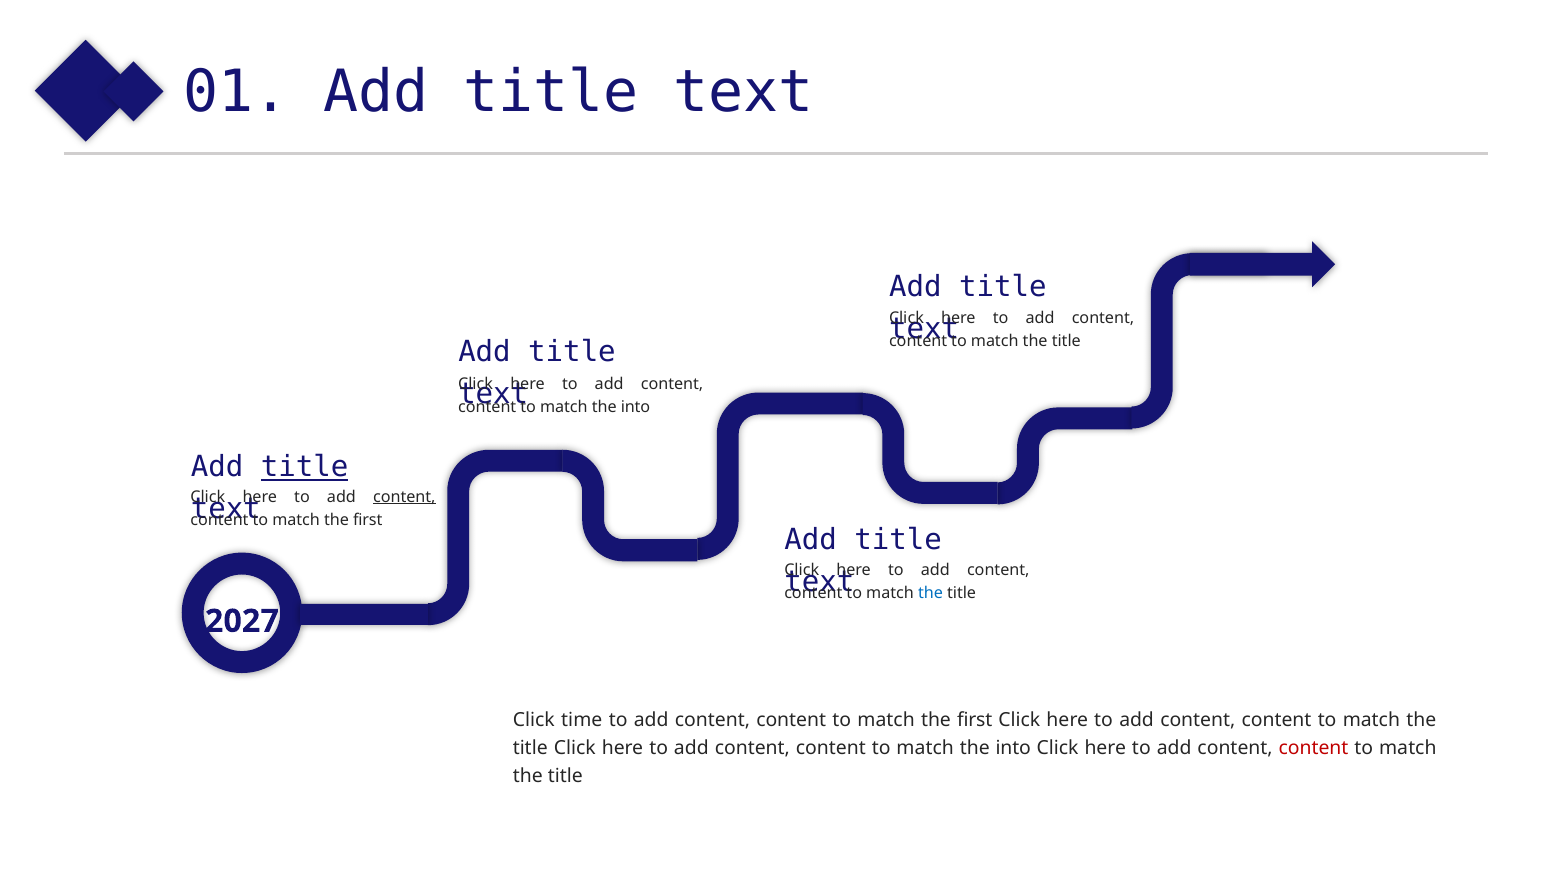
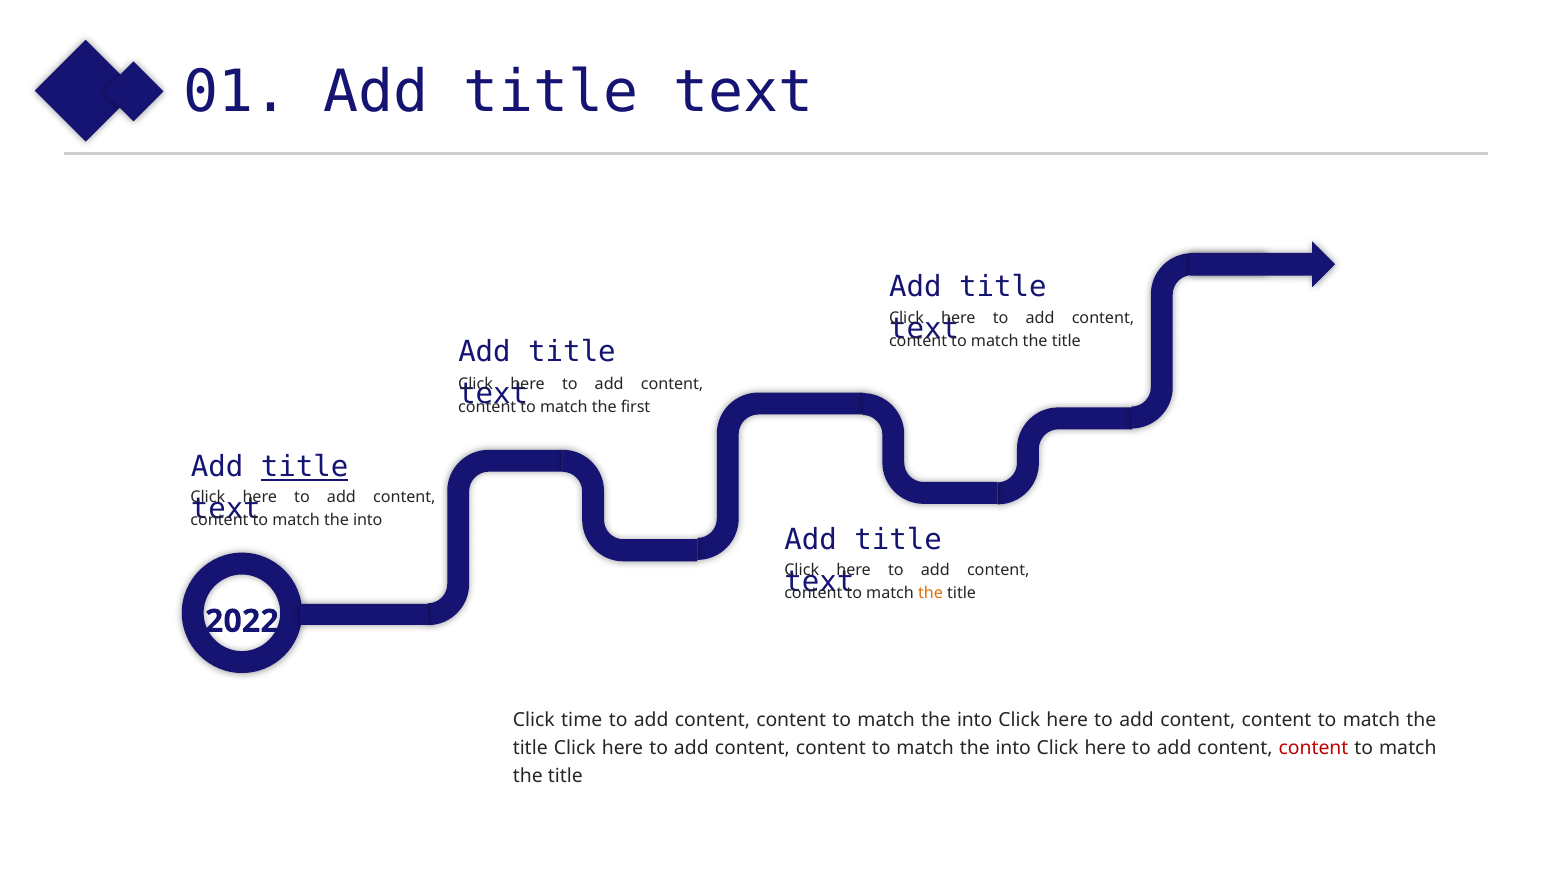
into: into -> first (636, 407)
content underline: present -> none (404, 497)
first: first -> into (368, 520)
the colour: blue -> orange (930, 594)
2027: 2027 -> 2022 (242, 621)
first: first -> into (975, 720)
